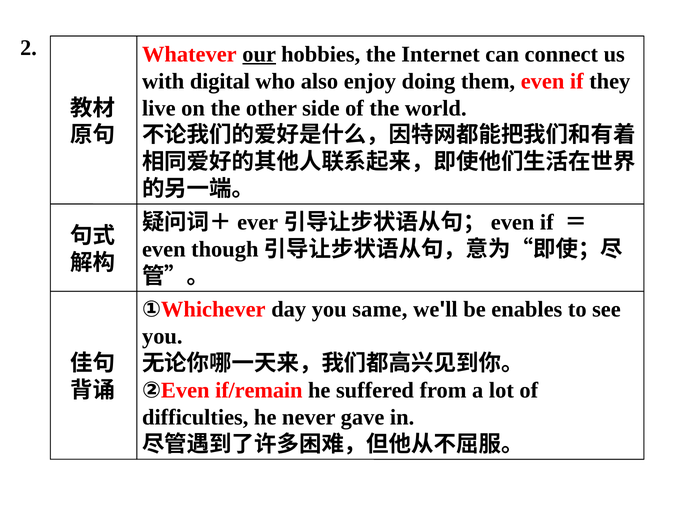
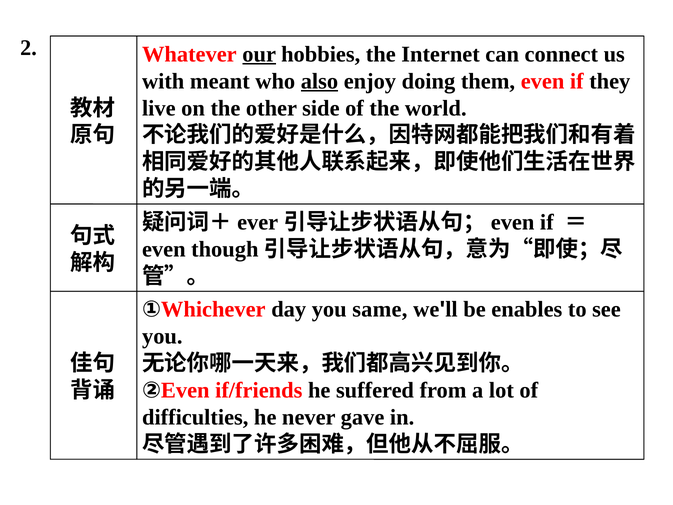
digital: digital -> meant (220, 81)
also underline: none -> present (319, 81)
if/remain: if/remain -> if/friends (259, 390)
